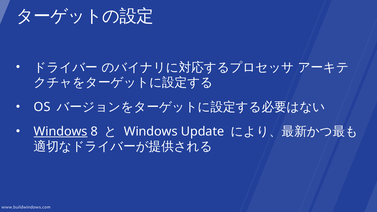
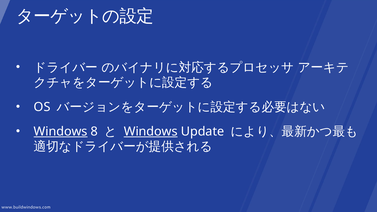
Windows underline: none -> present (151, 132)
